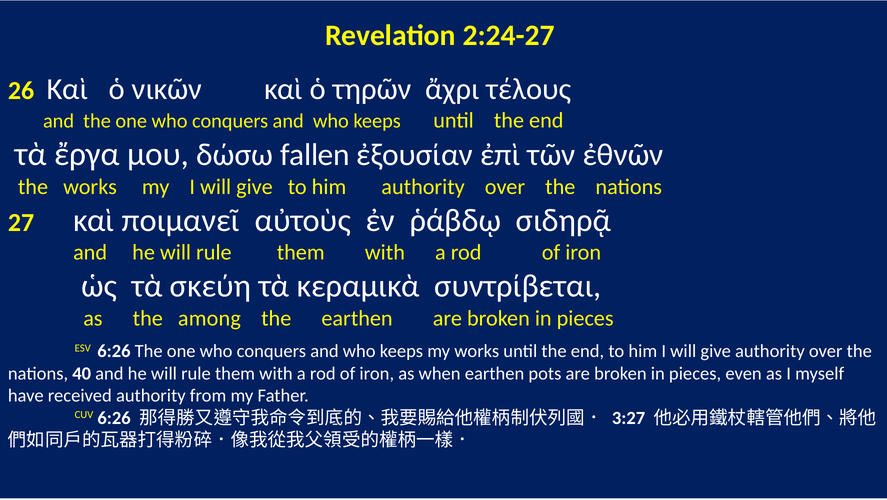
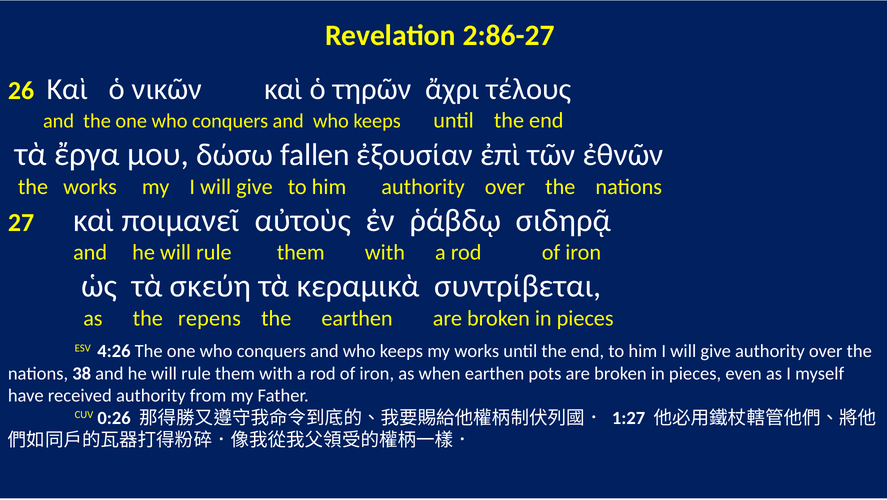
2:24-27: 2:24-27 -> 2:86-27 (509, 35)
among: among -> repens (209, 318)
ESV 6:26: 6:26 -> 4:26 (114, 351)
40: 40 -> 38 (82, 374)
CUV 6:26: 6:26 -> 0:26 (114, 418)
3:27: 3:27 -> 1:27 (629, 418)
